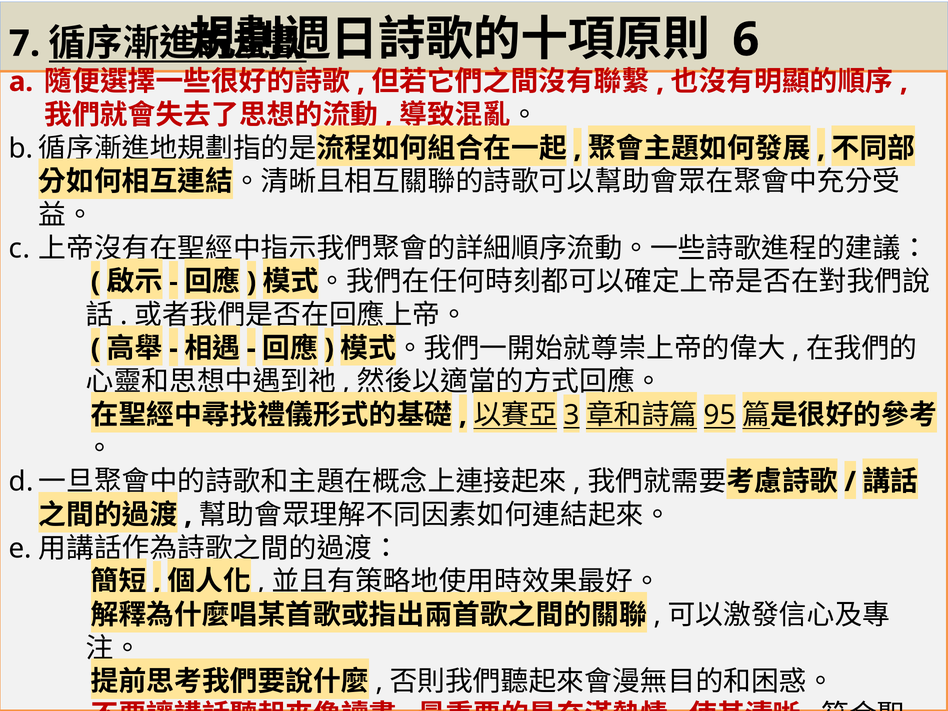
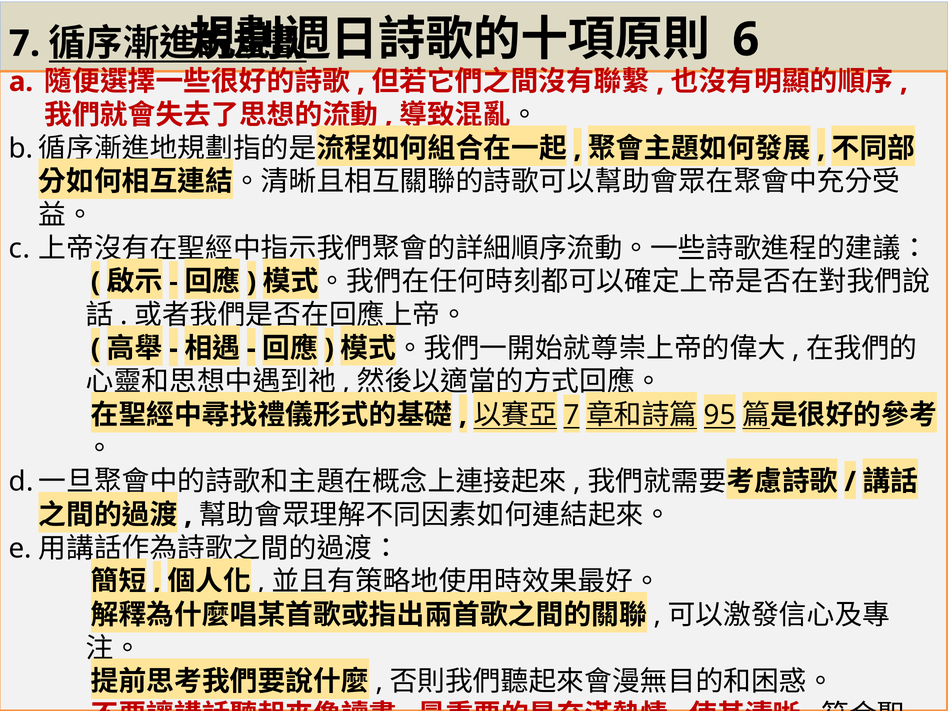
3: 3 -> 7 (572, 415)
